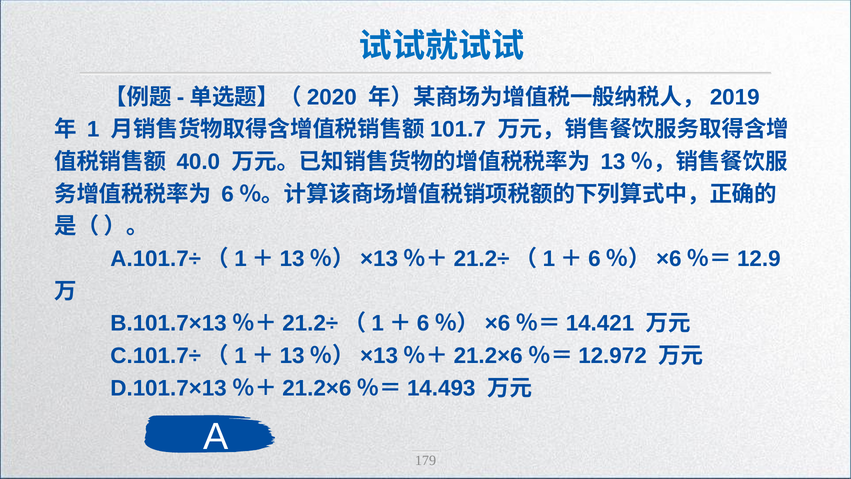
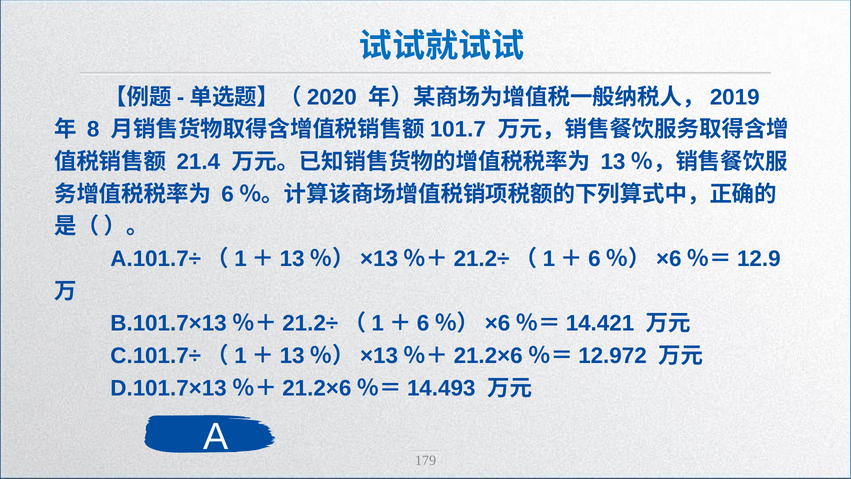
1: 1 -> 8 (93, 129)
40.0: 40.0 -> 21.4 (198, 162)
